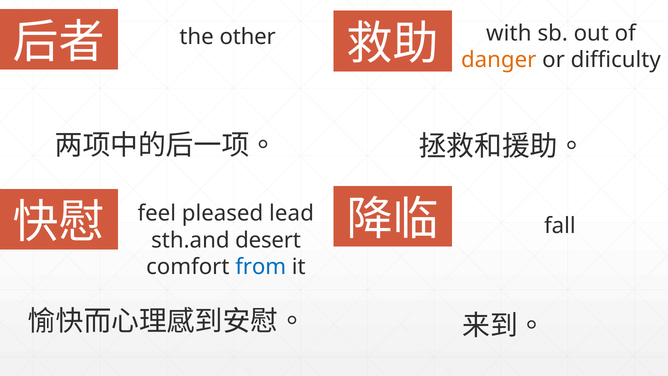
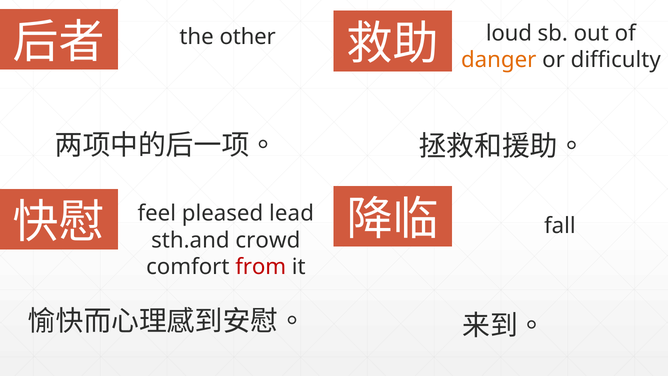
with: with -> loud (509, 33)
desert: desert -> crowd (268, 240)
from colour: blue -> red (261, 267)
